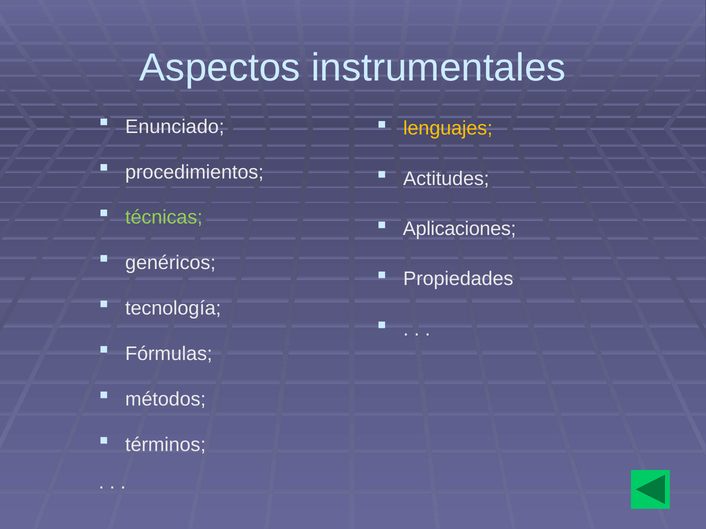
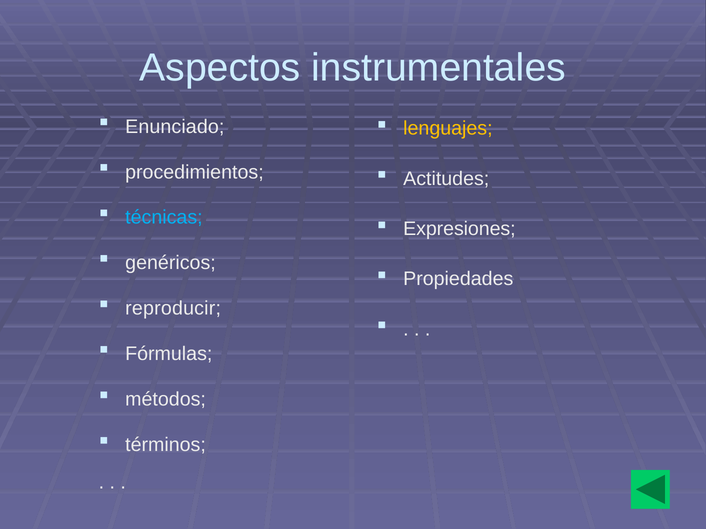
técnicas colour: light green -> light blue (164, 218)
Aplicaciones: Aplicaciones -> Expresiones (459, 229)
tecnología: tecnología -> reproducir (173, 309)
